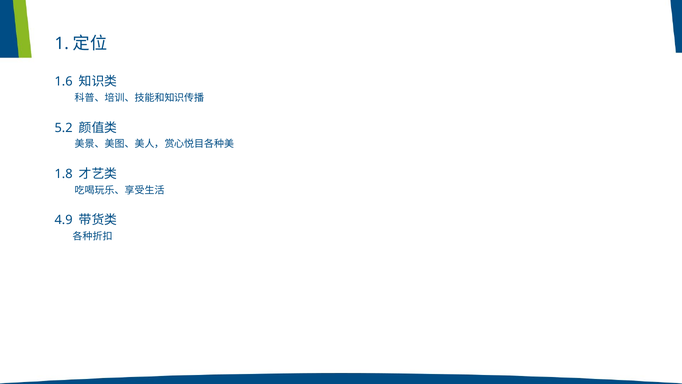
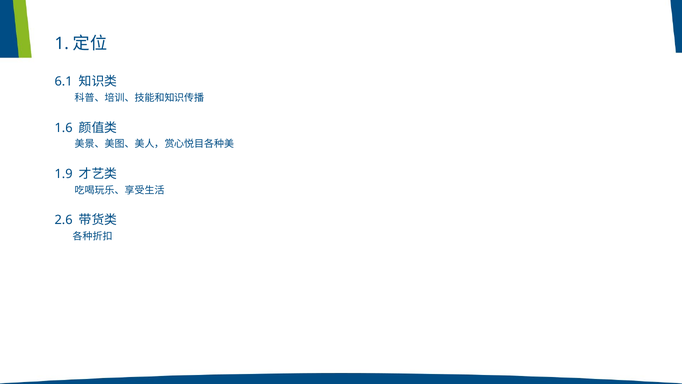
1.6: 1.6 -> 6.1 (64, 82)
5.2: 5.2 -> 1.6 (64, 128)
1.8: 1.8 -> 1.9 (64, 174)
4.9: 4.9 -> 2.6 (64, 220)
